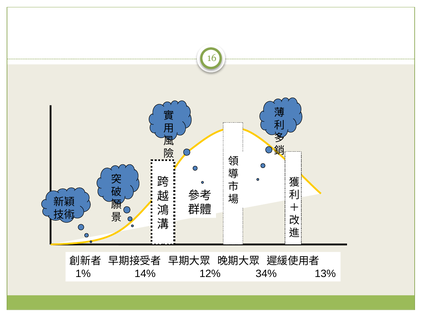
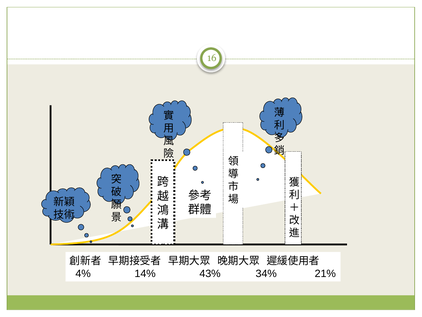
1%: 1% -> 4% (83, 273)
12%: 12% -> 43% (210, 273)
13%: 13% -> 21% (325, 273)
